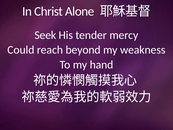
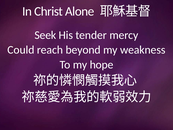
hand: hand -> hope (102, 65)
